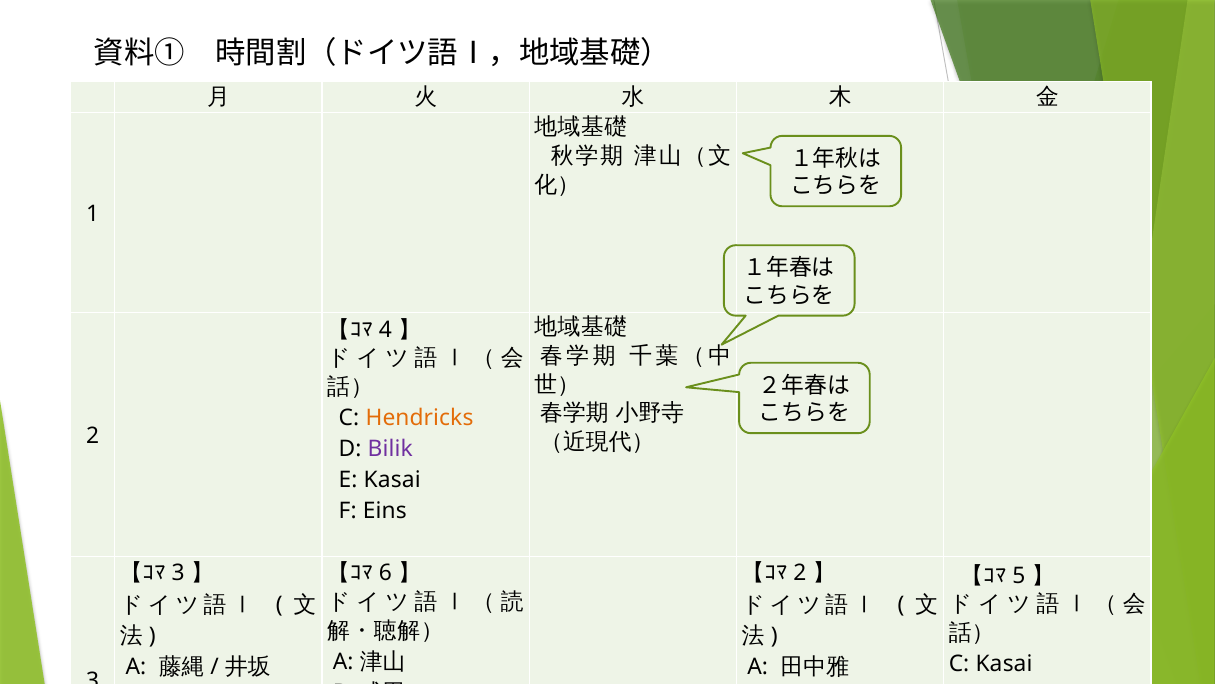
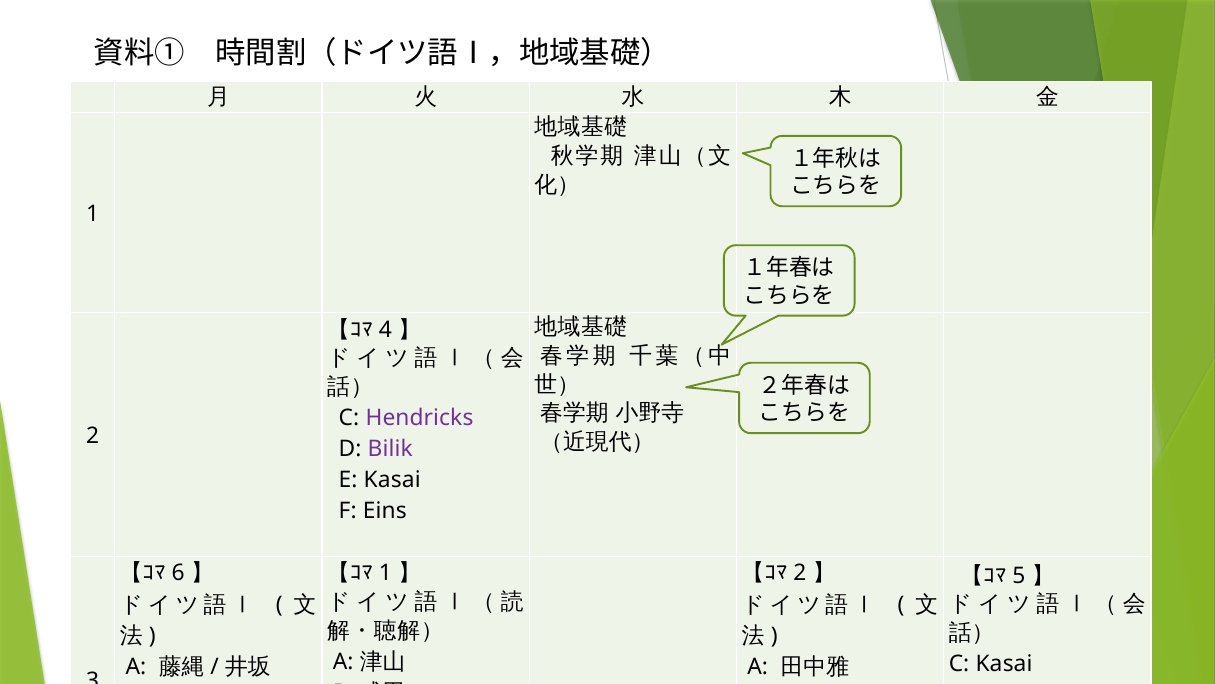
Hendricks colour: orange -> purple (419, 418)
3: 3 -> 6 (178, 573)
6: 6 -> 1 (385, 573)
